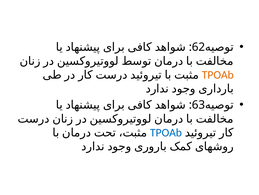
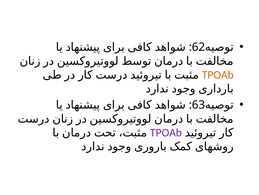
TPOAb colour: blue -> purple (166, 132)
